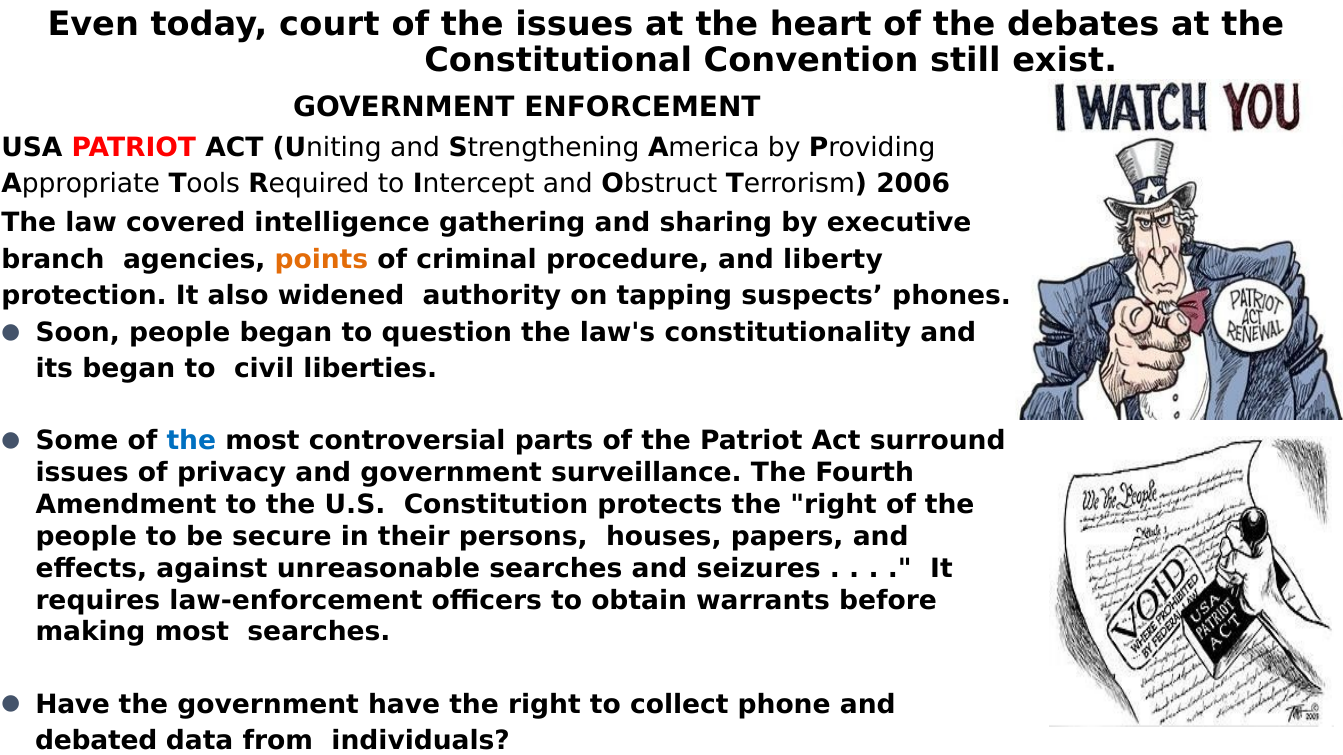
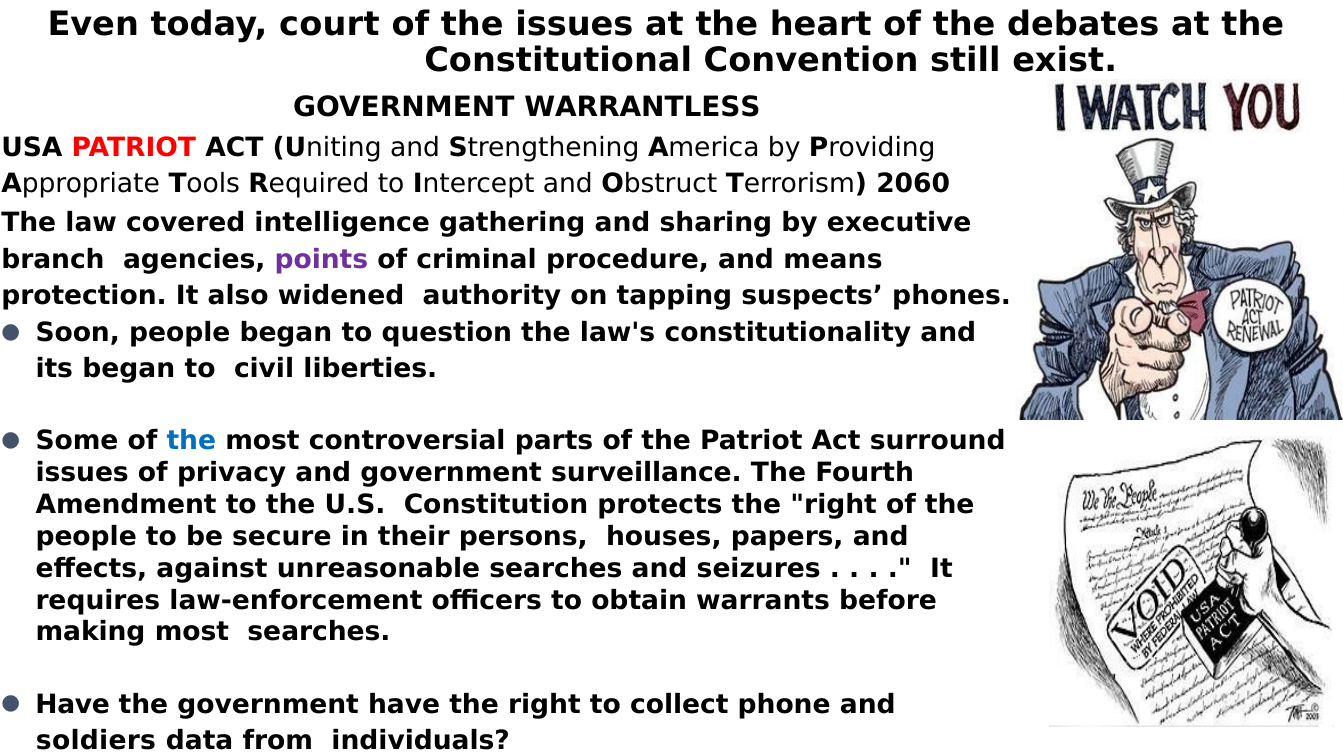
ENFORCEMENT: ENFORCEMENT -> WARRANTLESS (642, 108)
2006: 2006 -> 2060 (913, 184)
points colour: orange -> purple (321, 260)
liberty: liberty -> means (833, 260)
debated: debated -> soldiers (96, 741)
